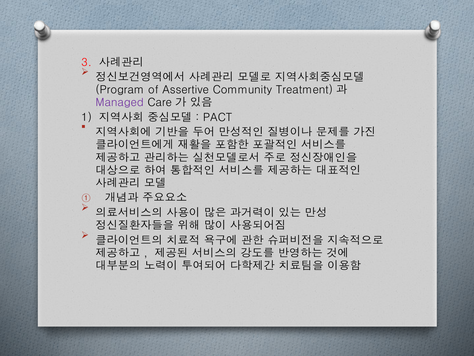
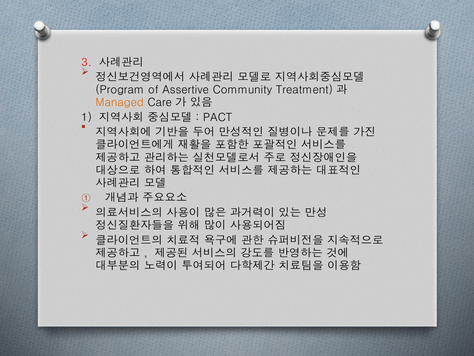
Managed colour: purple -> orange (120, 102)
